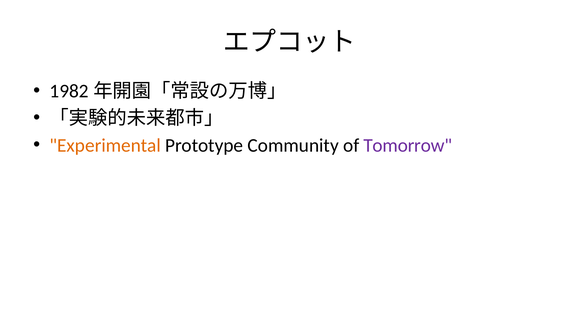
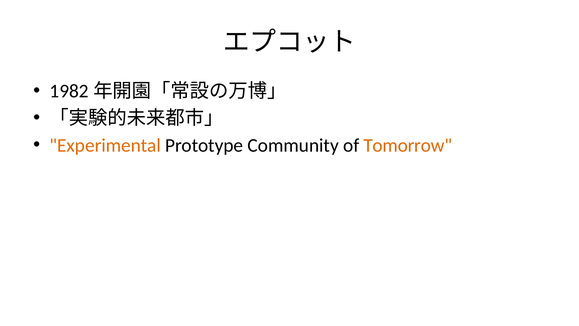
Tomorrow colour: purple -> orange (408, 145)
